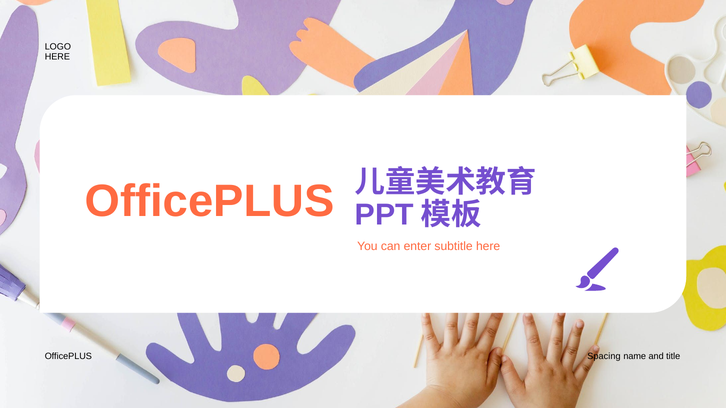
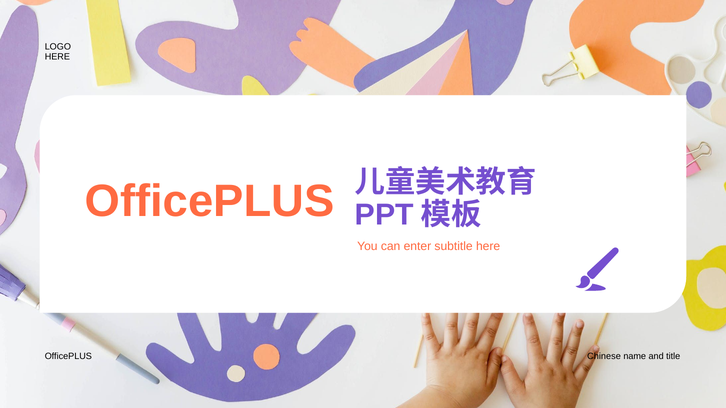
Spacing: Spacing -> Chinese (604, 356)
